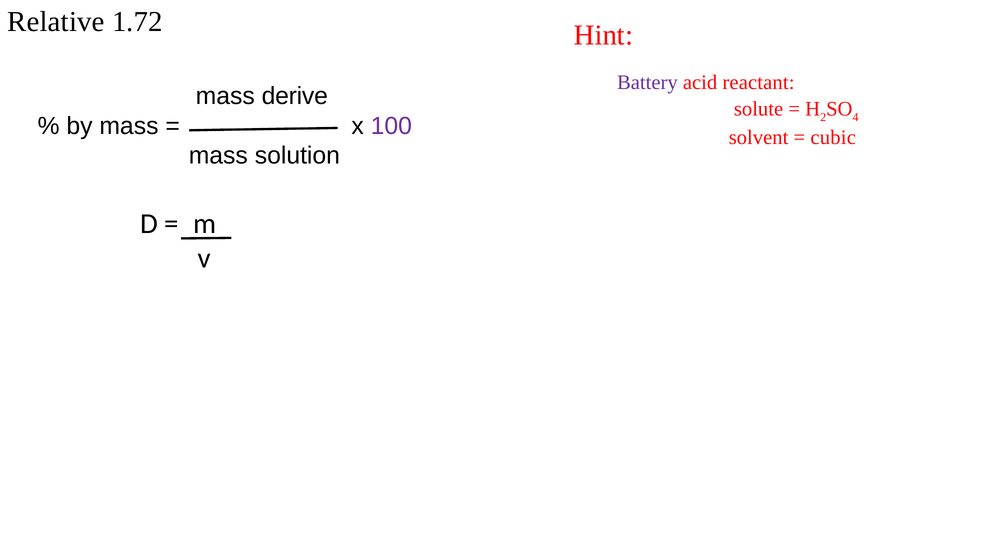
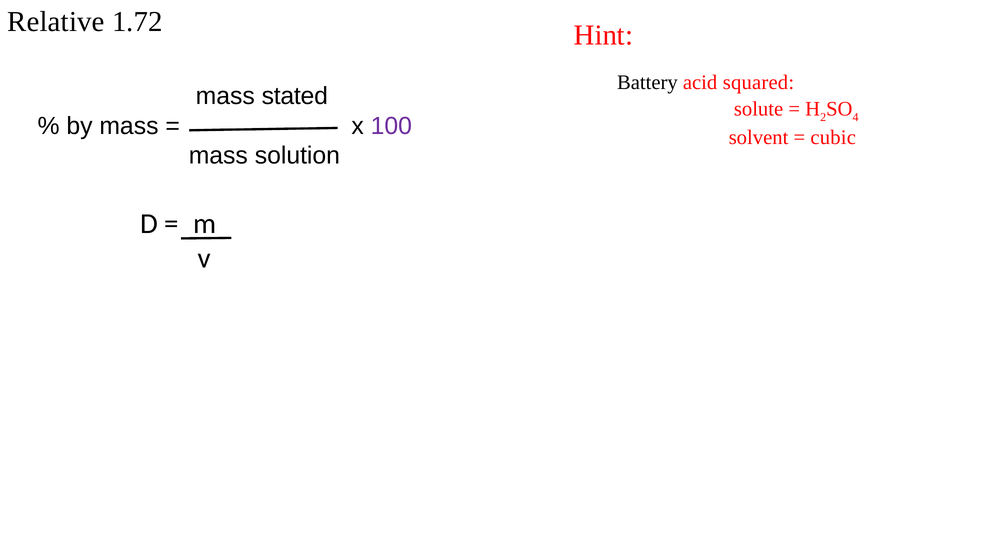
Battery colour: purple -> black (647, 83)
reactant: reactant -> squared (758, 83)
derive: derive -> stated (295, 96)
